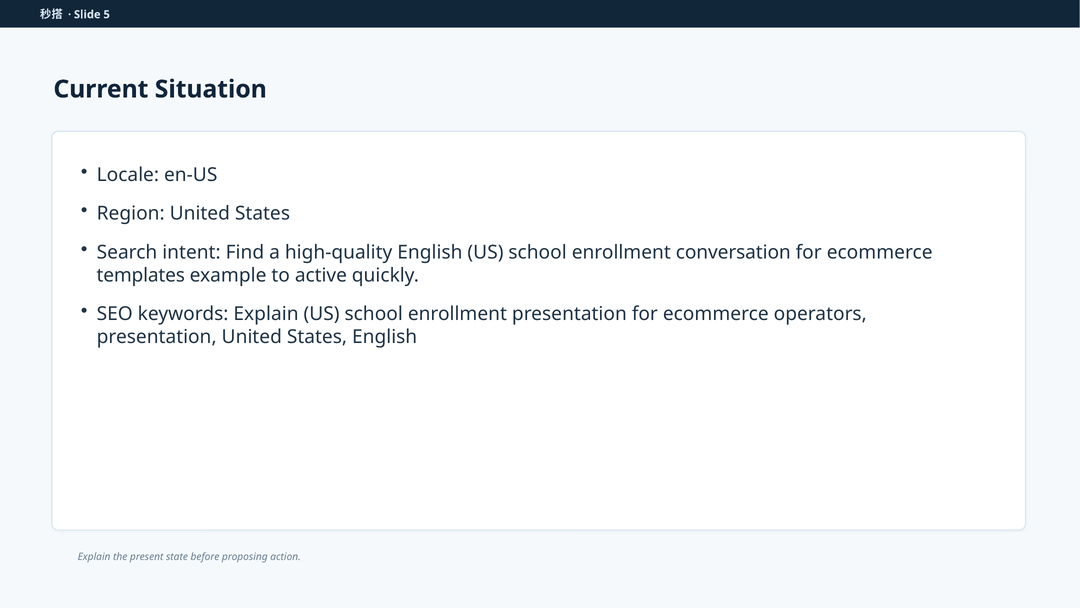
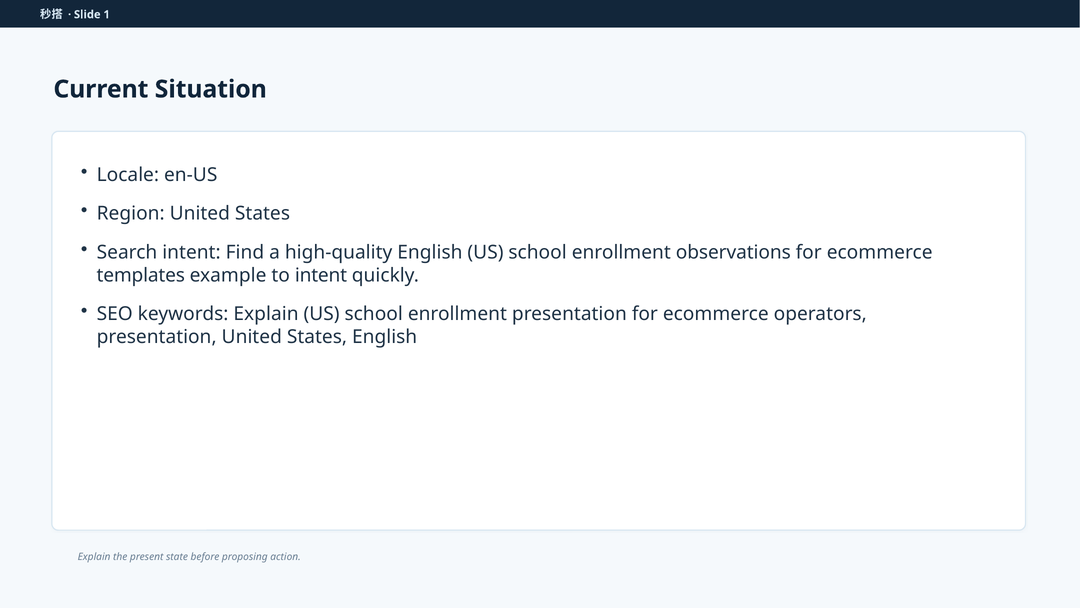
5: 5 -> 1 (107, 15)
conversation: conversation -> observations (733, 252)
to active: active -> intent (321, 275)
